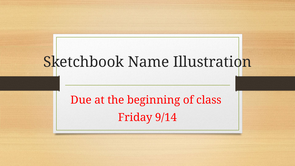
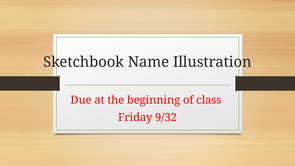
9/14: 9/14 -> 9/32 (166, 117)
